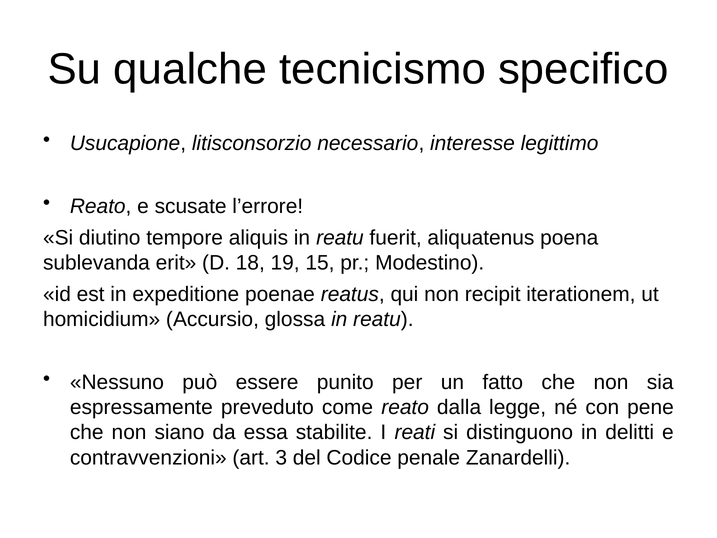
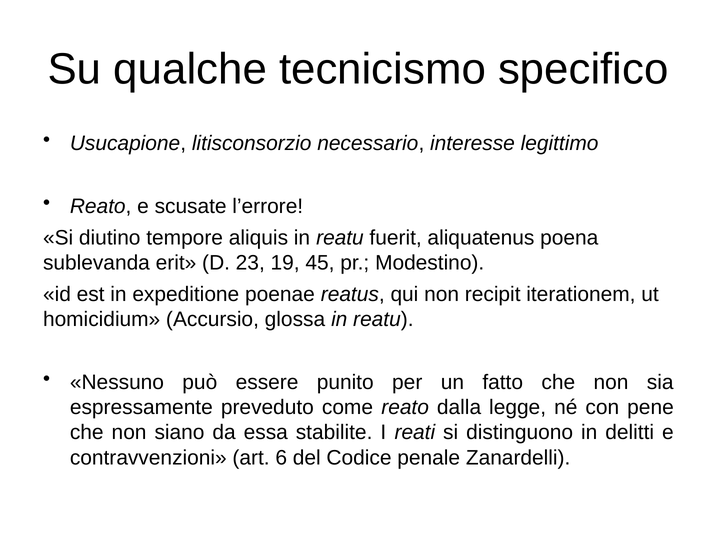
18: 18 -> 23 (250, 263)
15: 15 -> 45 (320, 263)
3: 3 -> 6 (281, 457)
